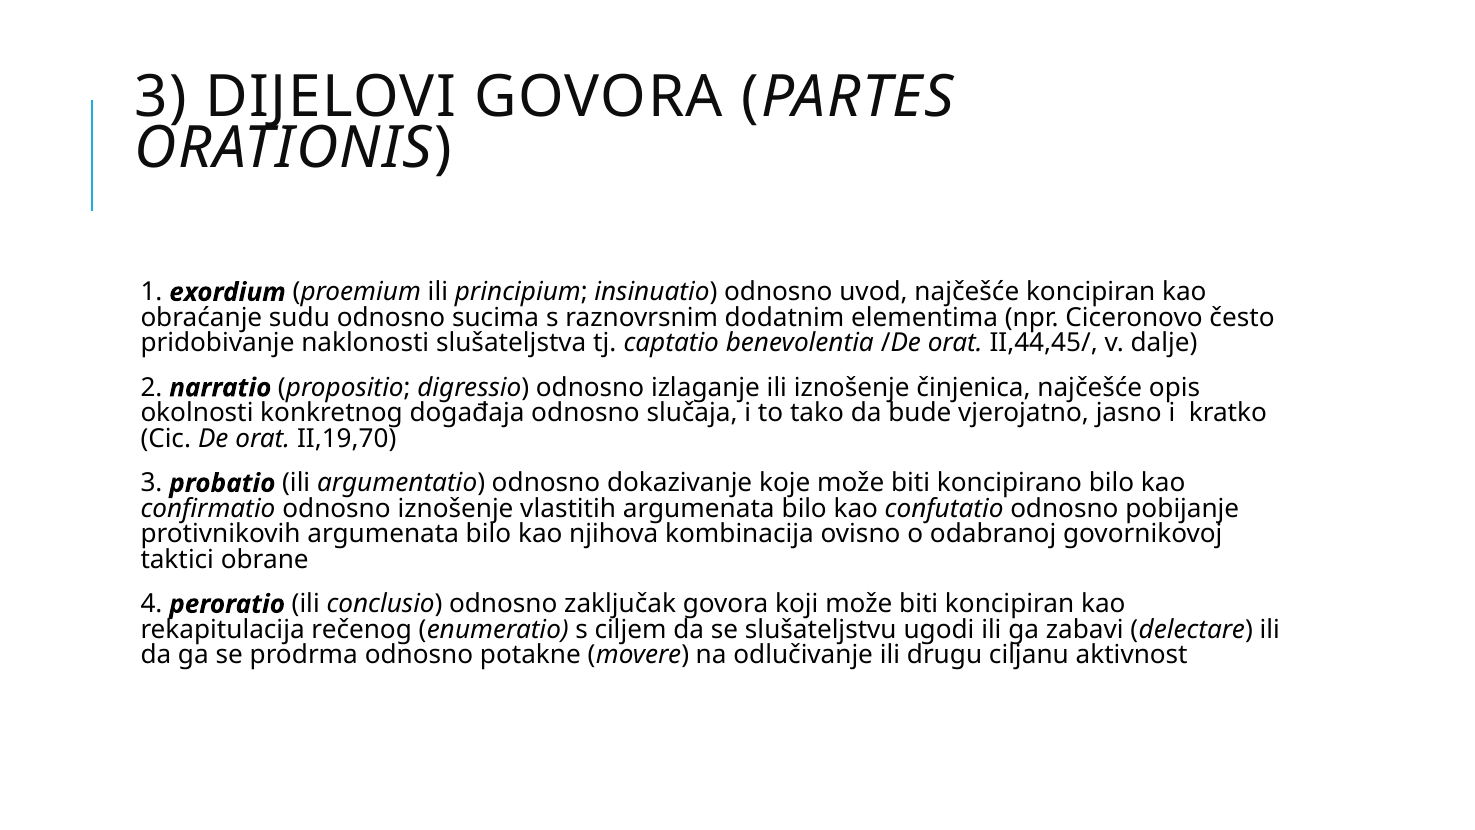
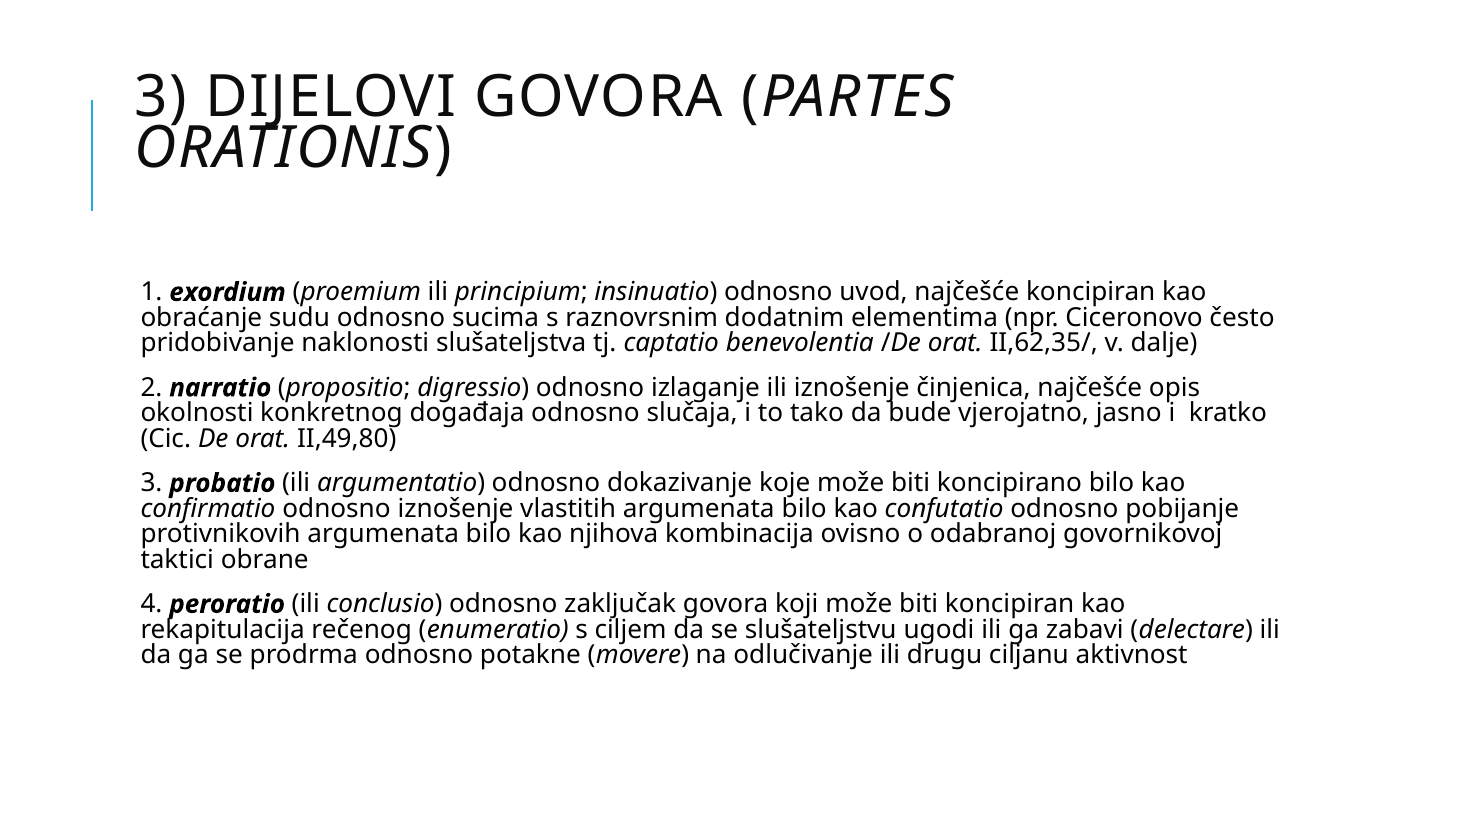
II,44,45/: II,44,45/ -> II,62,35/ (1044, 343)
II,19,70: II,19,70 -> II,49,80 (347, 438)
